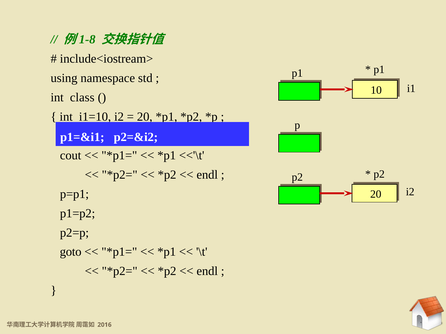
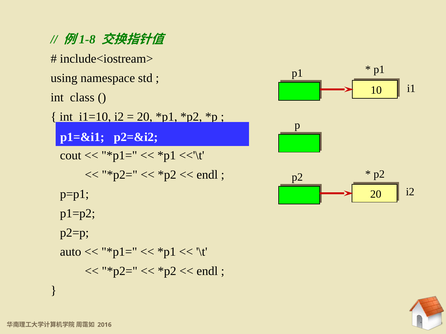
goto: goto -> auto (71, 252)
